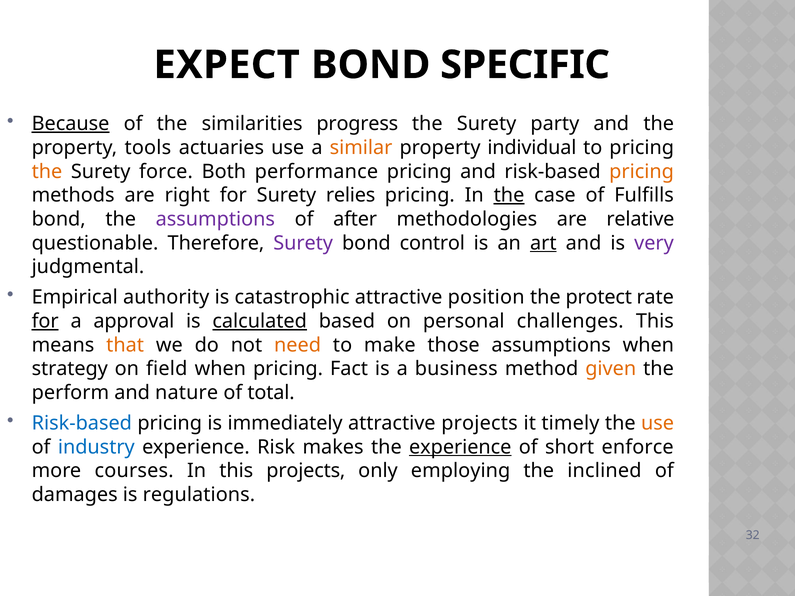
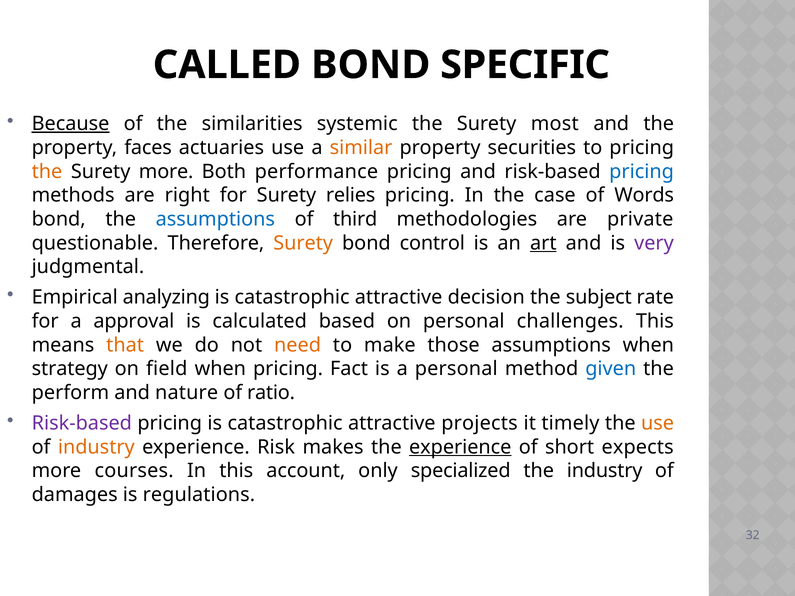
EXPECT: EXPECT -> CALLED (227, 65)
progress: progress -> systemic (357, 124)
party: party -> most (555, 124)
tools: tools -> faces (148, 148)
individual: individual -> securities (532, 148)
Surety force: force -> more (166, 172)
pricing colour: orange -> blue (642, 172)
the underline: present -> none (509, 195)
Fulfills: Fulfills -> Words (644, 195)
assumptions colour: purple -> blue (215, 219)
after: after -> third (355, 219)
relative: relative -> private (640, 219)
Surety colour: purple -> orange (303, 243)
authority: authority -> analyzing (166, 297)
position: position -> decision (486, 297)
protect: protect -> subject (599, 297)
for underline: present -> none (45, 321)
calculated underline: present -> none (260, 321)
a business: business -> personal (456, 369)
given colour: orange -> blue (611, 369)
total: total -> ratio (271, 393)
Risk-based colour: blue -> purple (82, 423)
pricing is immediately: immediately -> catastrophic (285, 423)
industry colour: blue -> orange (96, 447)
enforce: enforce -> expects (638, 447)
this projects: projects -> account (306, 471)
employing: employing -> specialized (461, 471)
the inclined: inclined -> industry (605, 471)
